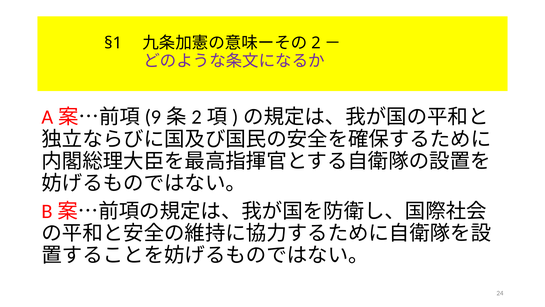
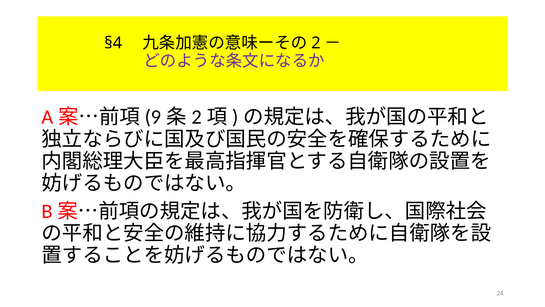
§1: §1 -> §4 (113, 43)
